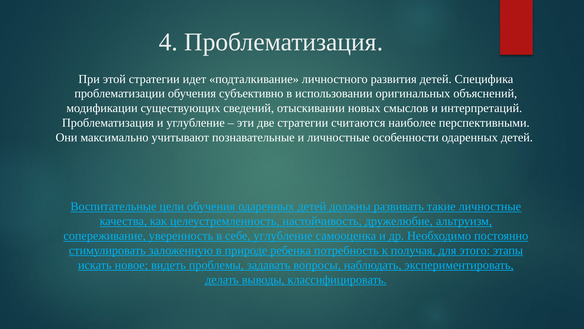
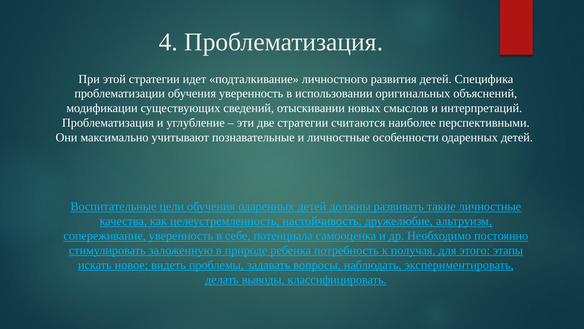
обучения субъективно: субъективно -> уверенность (251, 93)
себе углубление: углубление -> потенциала (283, 235)
